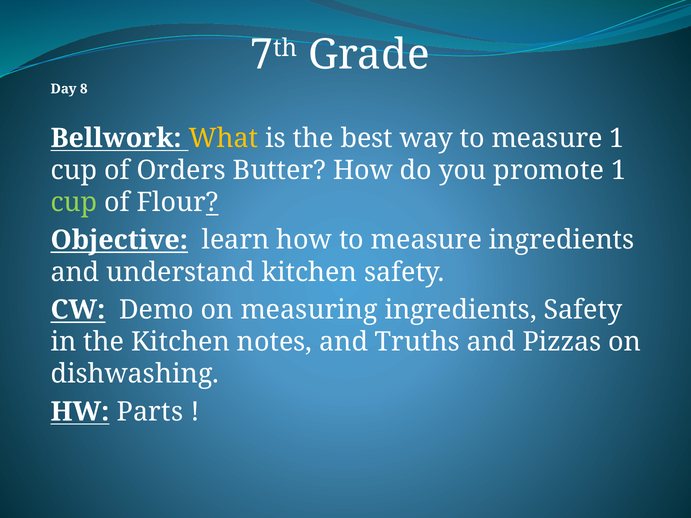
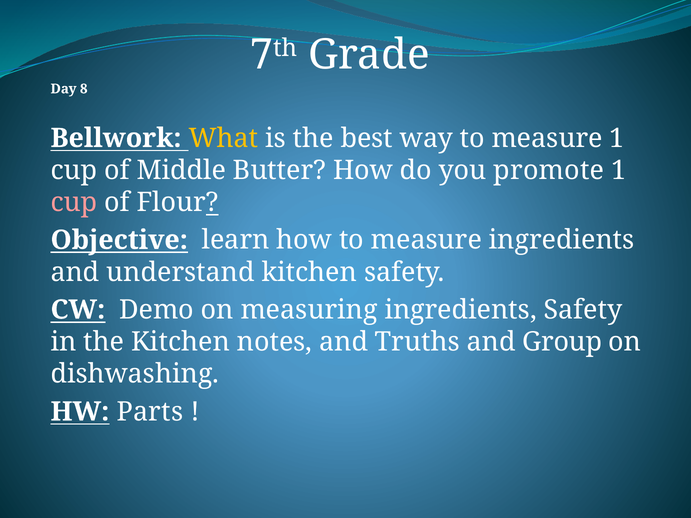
Orders: Orders -> Middle (181, 170)
cup colour: light green -> pink (74, 203)
Pizzas: Pizzas -> Group (562, 342)
